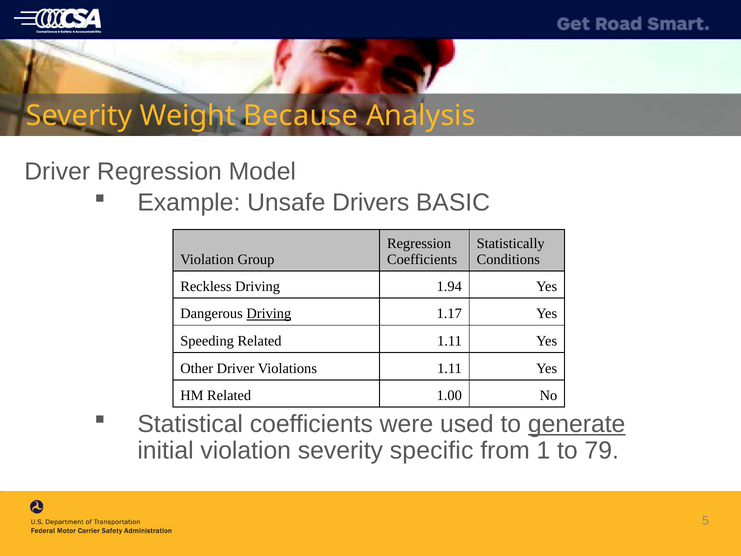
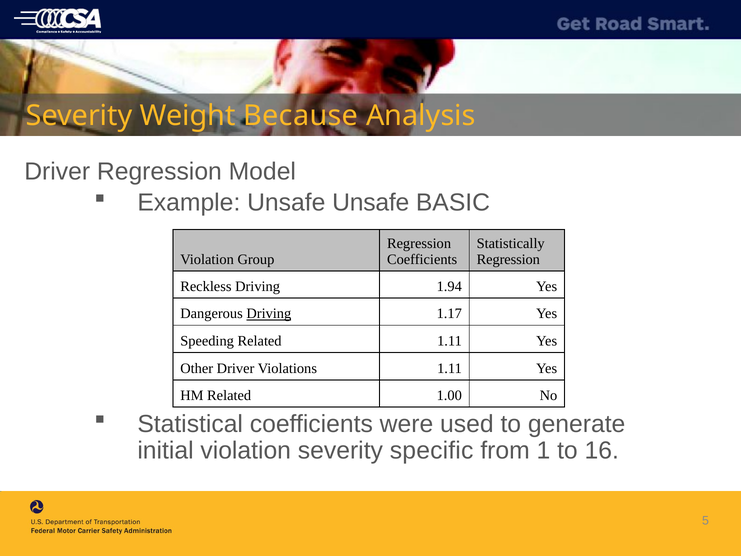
Unsafe Drivers: Drivers -> Unsafe (371, 203)
Conditions: Conditions -> Regression (508, 259)
generate underline: present -> none (577, 424)
79: 79 -> 16 (602, 450)
